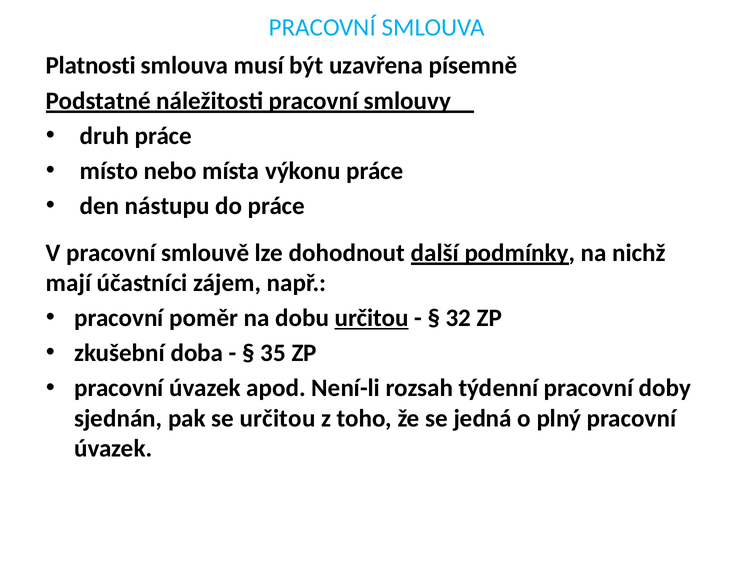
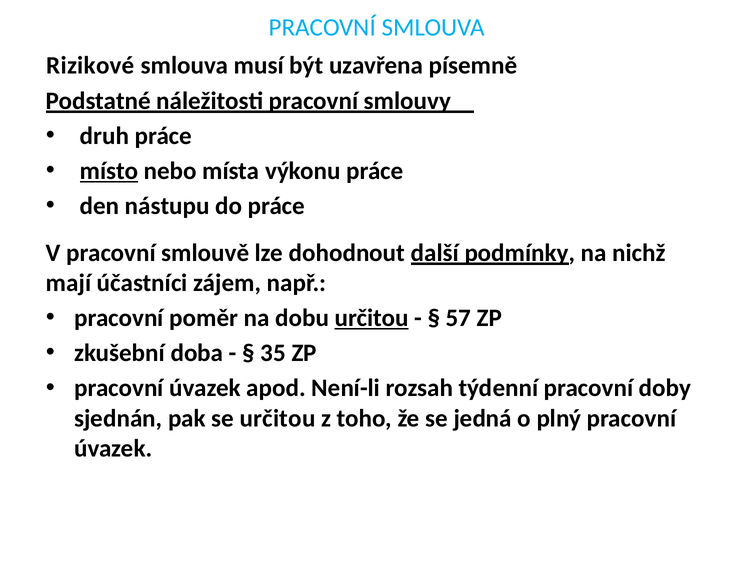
Platnosti: Platnosti -> Rizikové (90, 66)
místo underline: none -> present (109, 171)
32: 32 -> 57 (458, 318)
